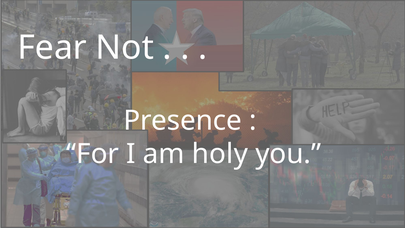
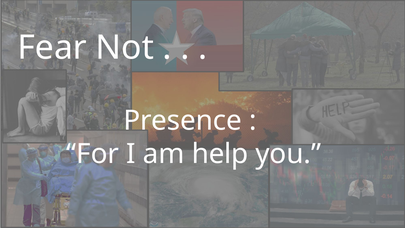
holy: holy -> help (220, 154)
